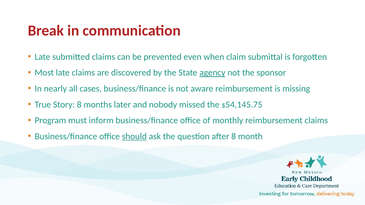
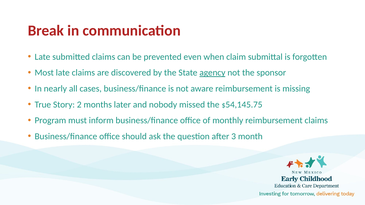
Story 8: 8 -> 2 (79, 105)
should underline: present -> none (134, 137)
after 8: 8 -> 3 (234, 137)
